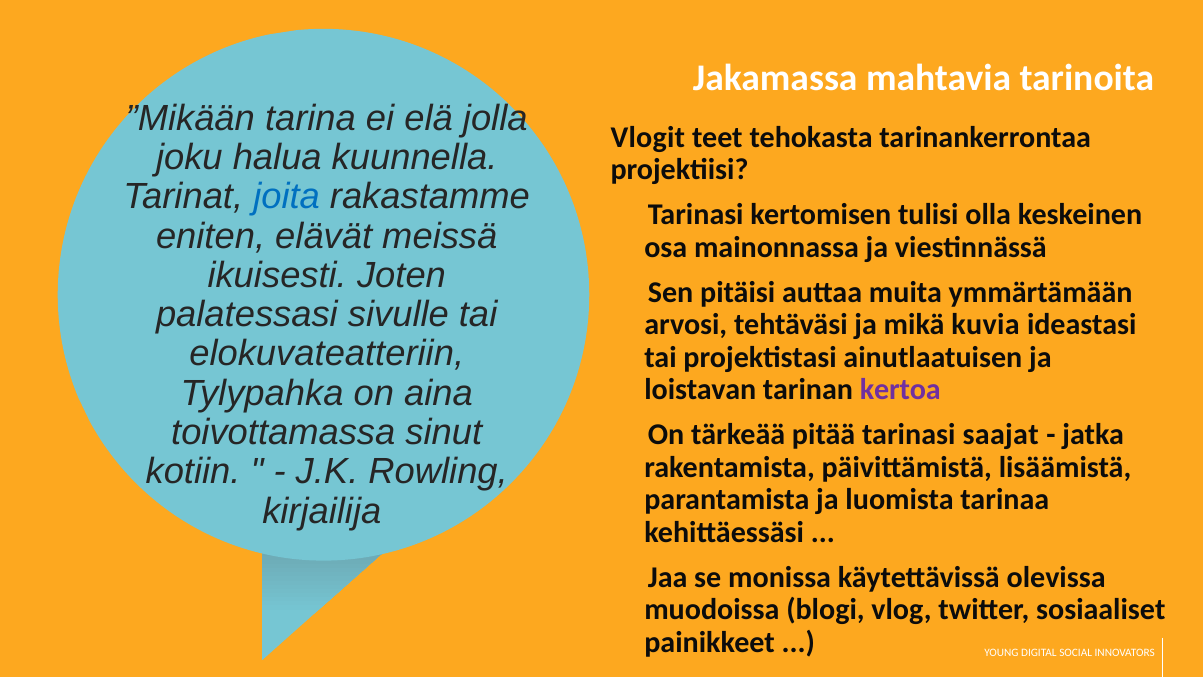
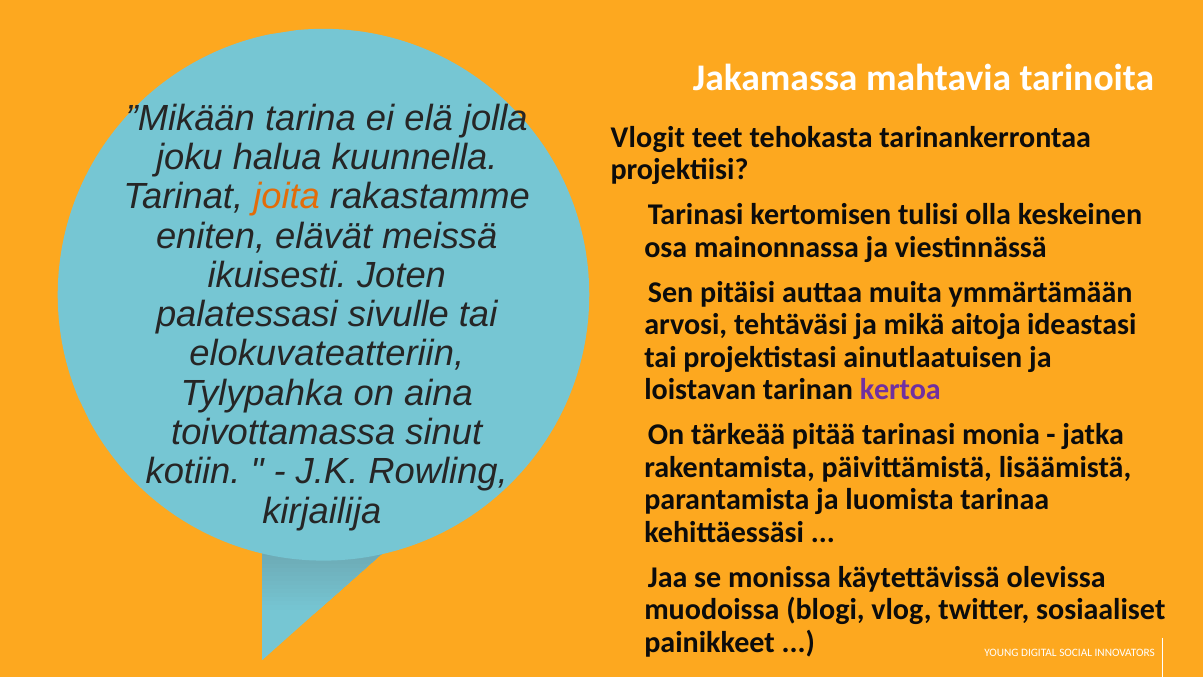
joita colour: blue -> orange (287, 197)
kuvia: kuvia -> aitoja (986, 325)
saajat: saajat -> monia (1001, 434)
